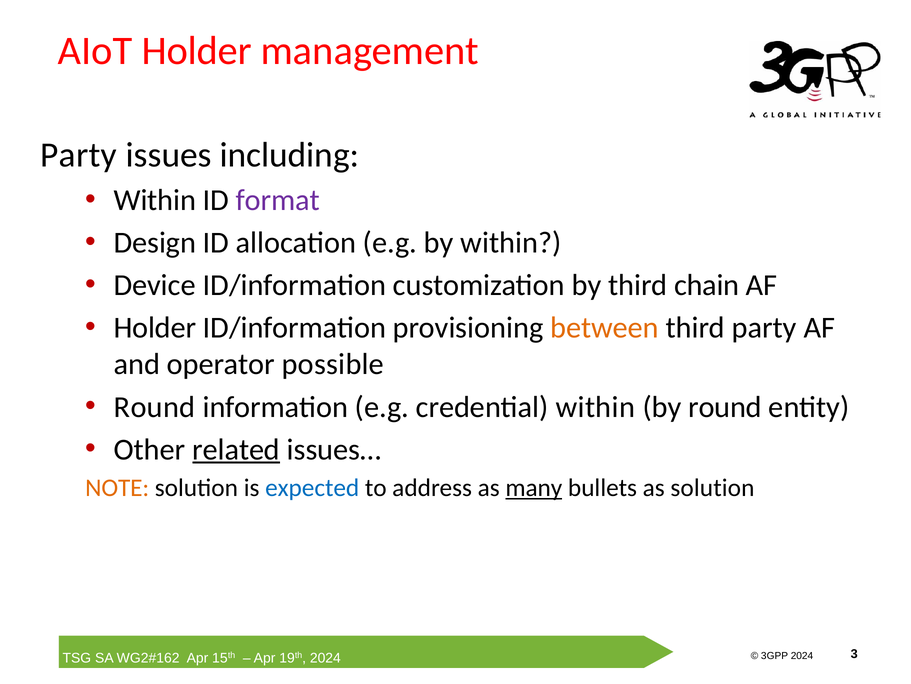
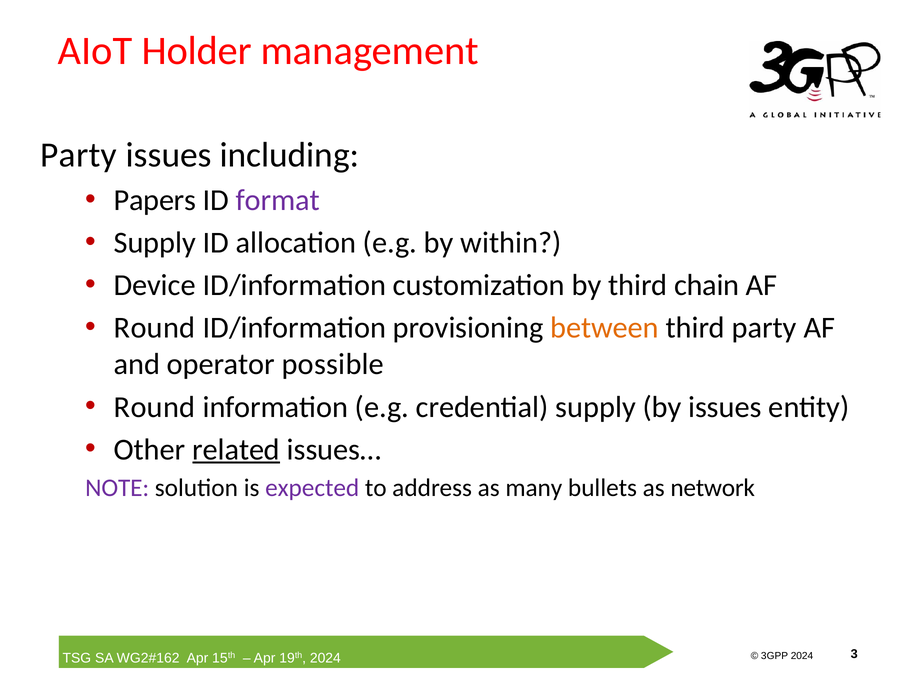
Within: Within -> Papers (155, 200)
Design: Design -> Supply (155, 243)
Holder: Holder -> Round (155, 328)
credential within: within -> supply (596, 407)
by round: round -> issues (725, 407)
NOTE colour: orange -> purple (117, 487)
expected colour: blue -> purple (312, 487)
many underline: present -> none (534, 487)
as solution: solution -> network (713, 487)
